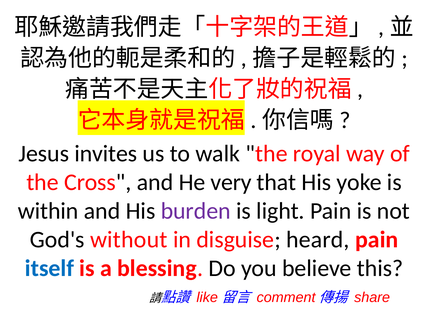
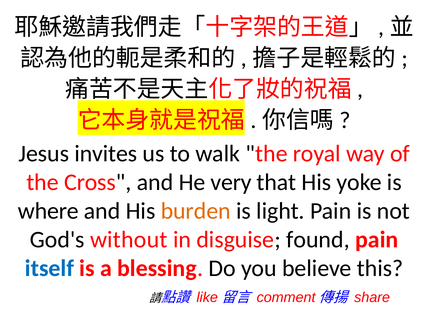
within: within -> where (48, 211)
burden colour: purple -> orange (196, 211)
heard: heard -> found (318, 240)
